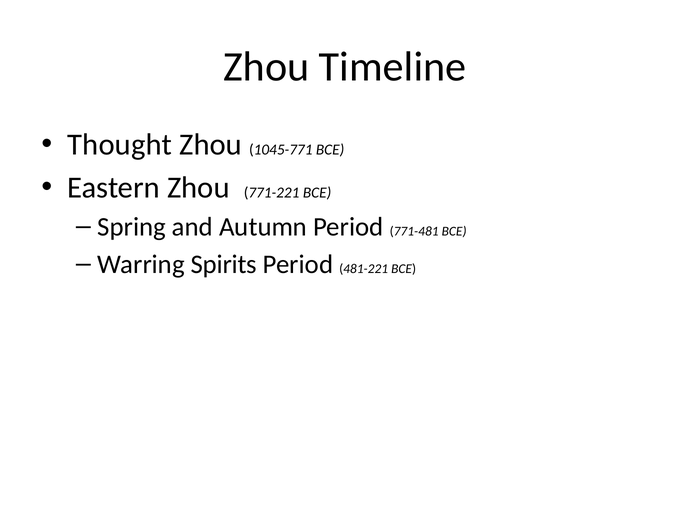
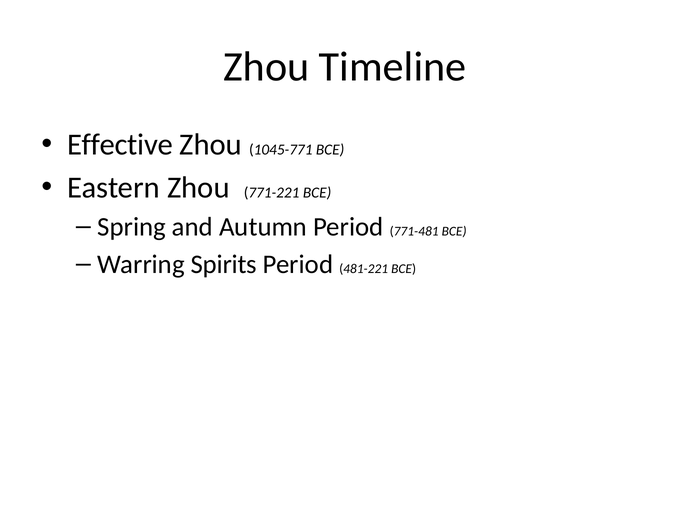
Thought: Thought -> Effective (120, 145)
